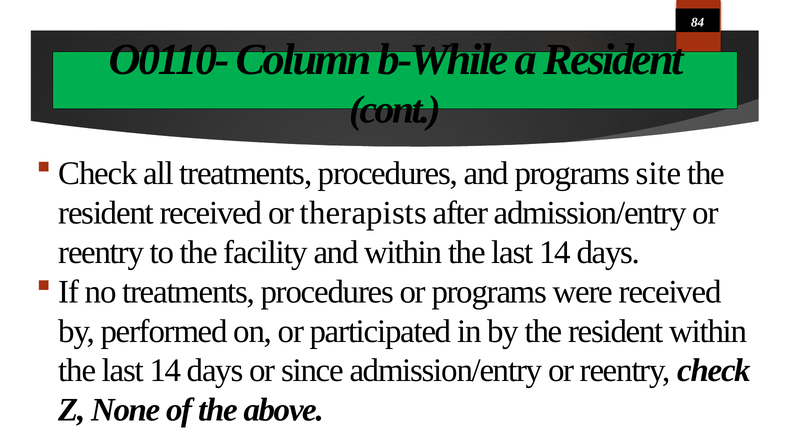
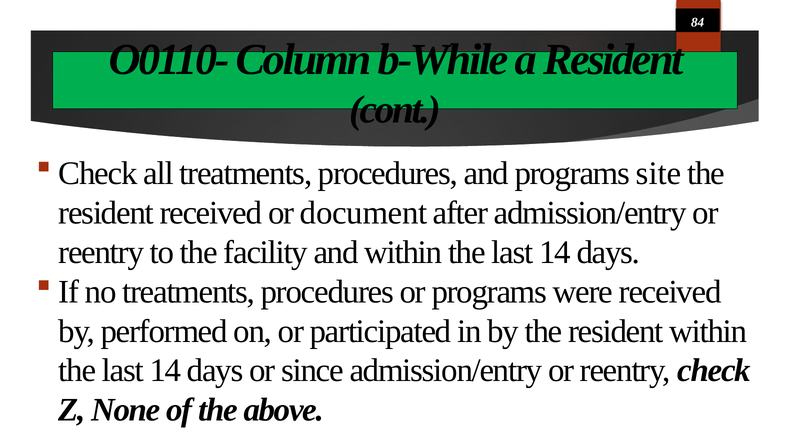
therapists: therapists -> document (364, 213)
